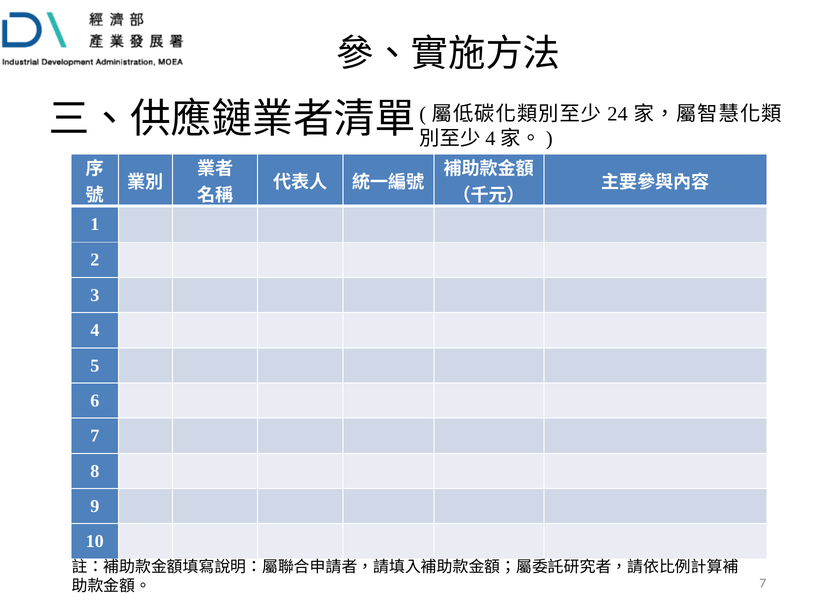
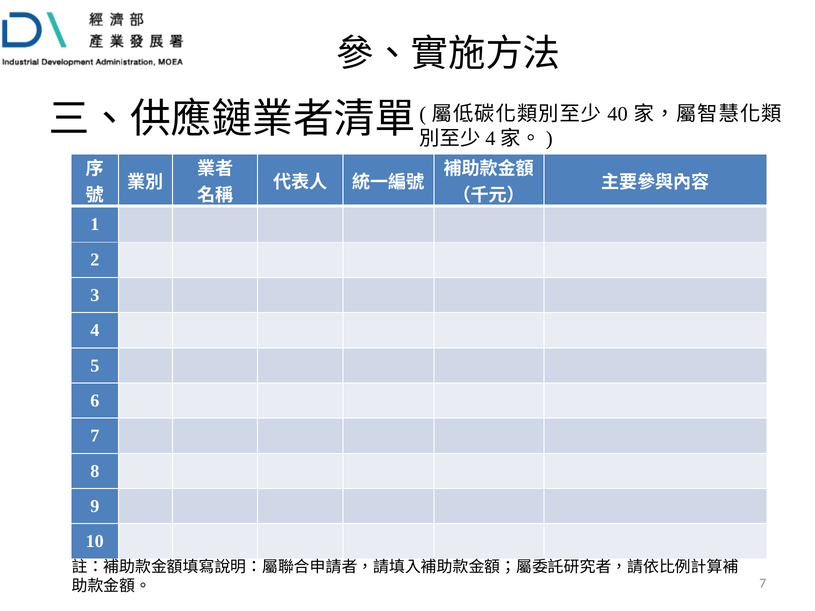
24: 24 -> 40 (618, 114)
